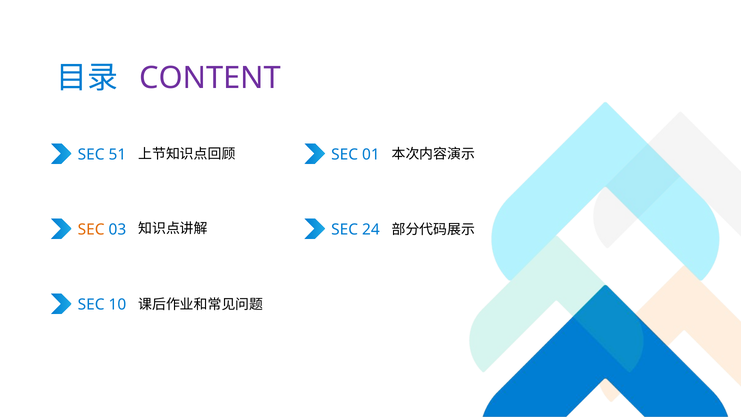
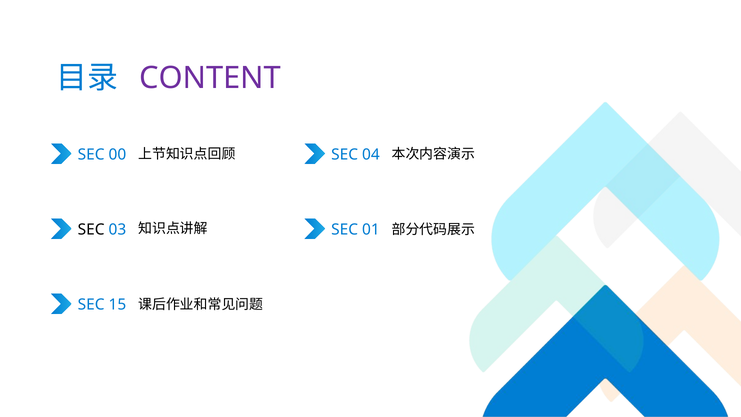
51: 51 -> 00 (117, 154)
01: 01 -> 04 (371, 154)
SEC colour: orange -> black (91, 230)
24: 24 -> 01 (371, 230)
10: 10 -> 15 (117, 305)
